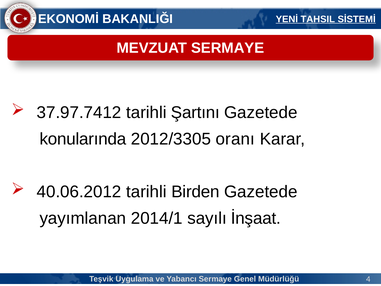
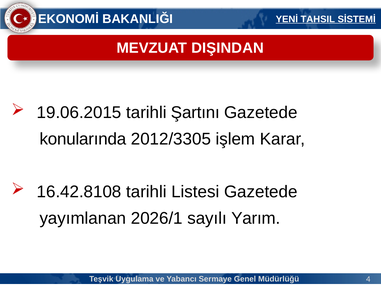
MEVZUAT SERMAYE: SERMAYE -> DIŞINDAN (228, 48)
37.97.7412: 37.97.7412 -> 19.06.2015 (79, 112)
oranı: oranı -> işlem (235, 139)
40.06.2012: 40.06.2012 -> 16.42.8108 (79, 192)
Birden: Birden -> Listesi (195, 192)
2014/1: 2014/1 -> 2026/1 (157, 218)
İnşaat: İnşaat -> Yarım (256, 218)
